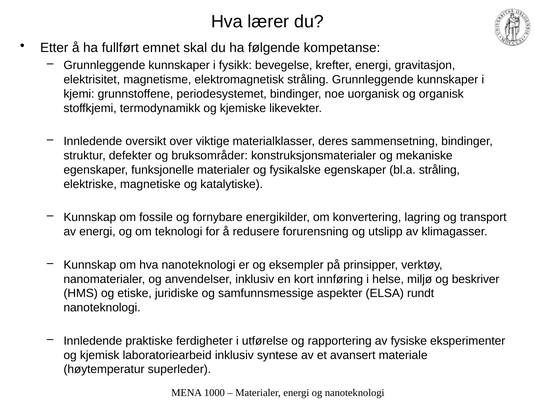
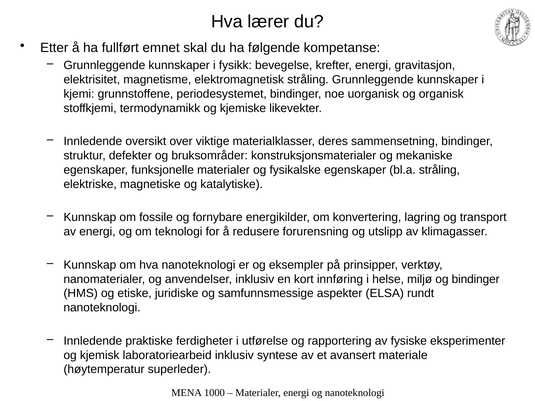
og beskriver: beskriver -> bindinger (476, 279)
